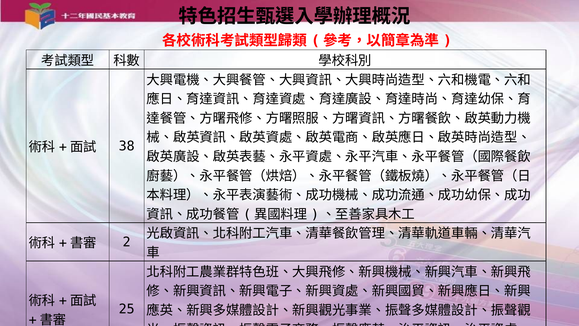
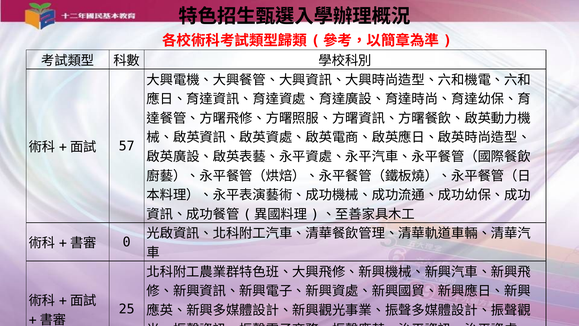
38: 38 -> 57 (127, 146)
2: 2 -> 0 (127, 242)
